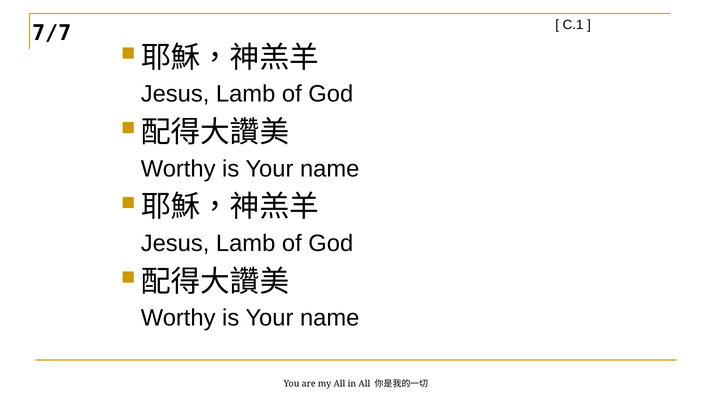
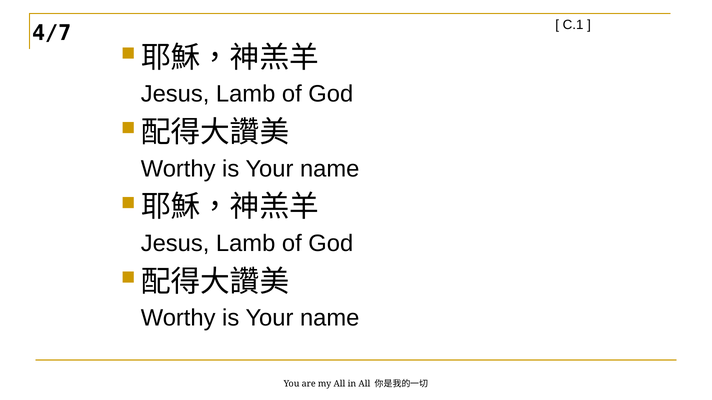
7/7: 7/7 -> 4/7 (52, 33)
